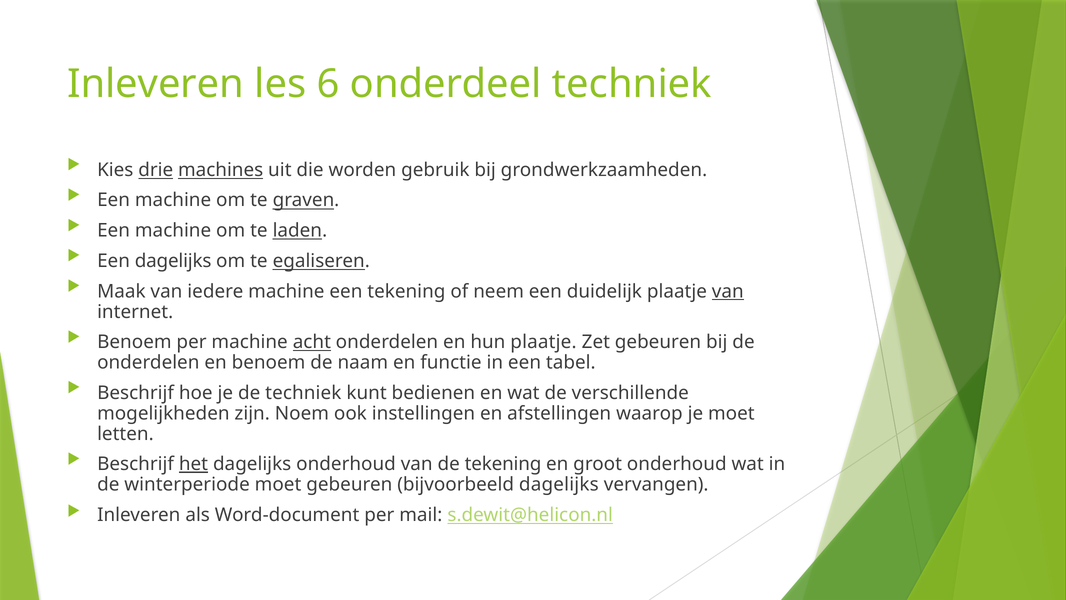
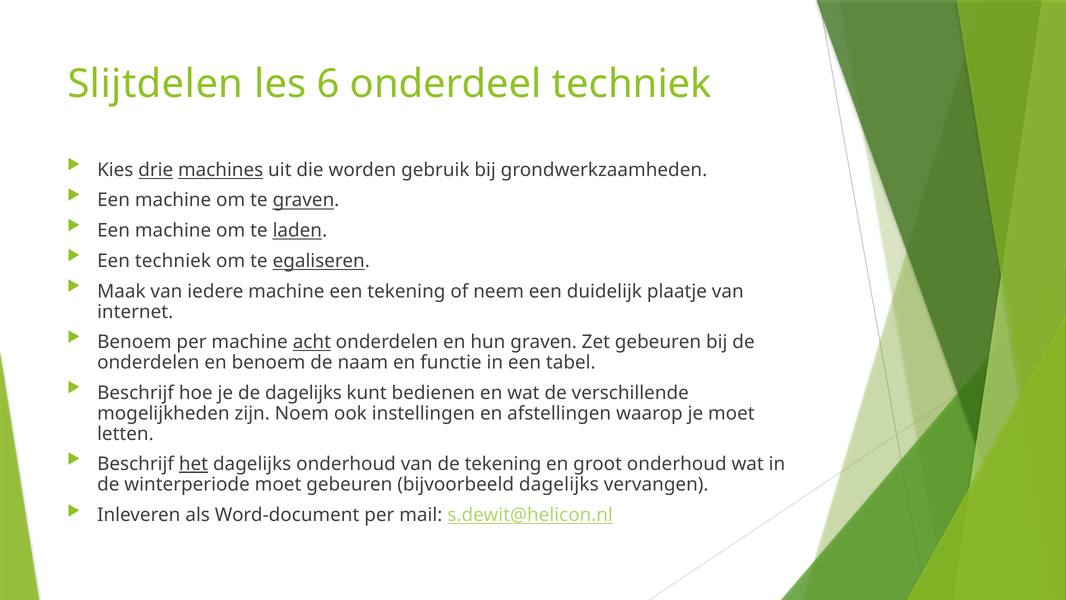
Inleveren: Inleveren -> Slijtdelen (155, 84)
Een dagelijks: dagelijks -> techniek (173, 261)
van underline: present -> none (728, 291)
hun plaatje: plaatje -> graven (544, 342)
de techniek: techniek -> dagelijks (303, 393)
